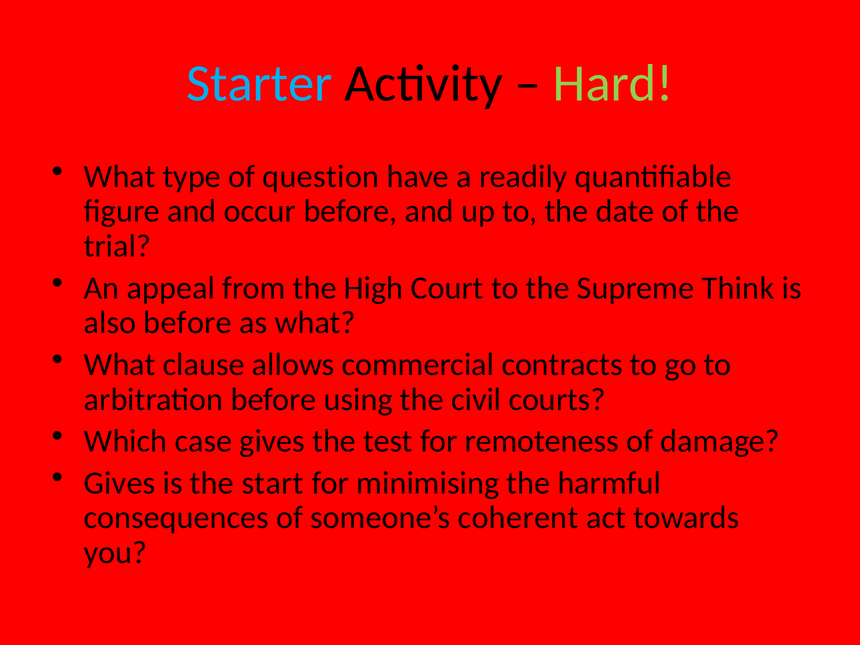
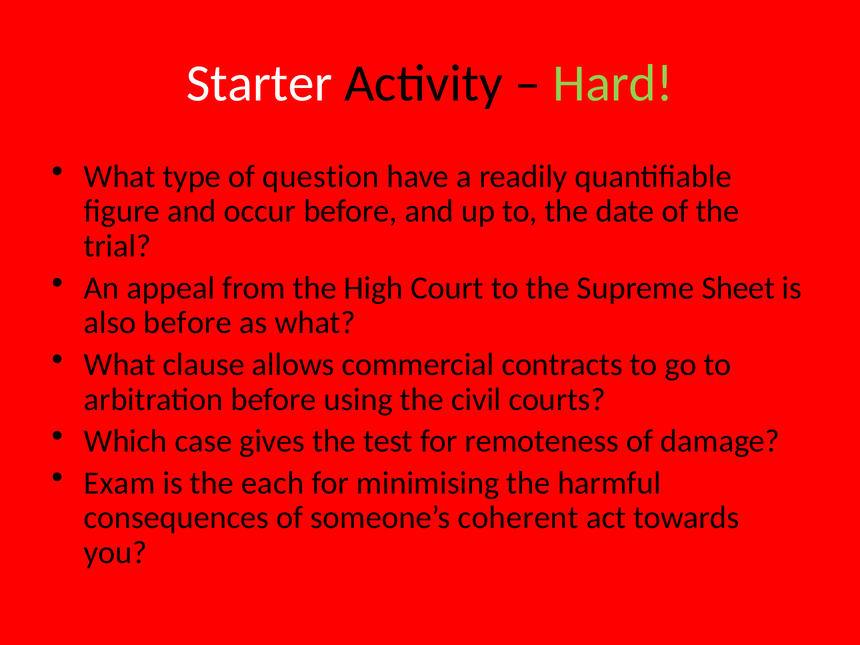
Starter colour: light blue -> white (259, 83)
Think: Think -> Sheet (738, 288)
Gives: Gives -> Exam (120, 483)
start: start -> each (273, 483)
